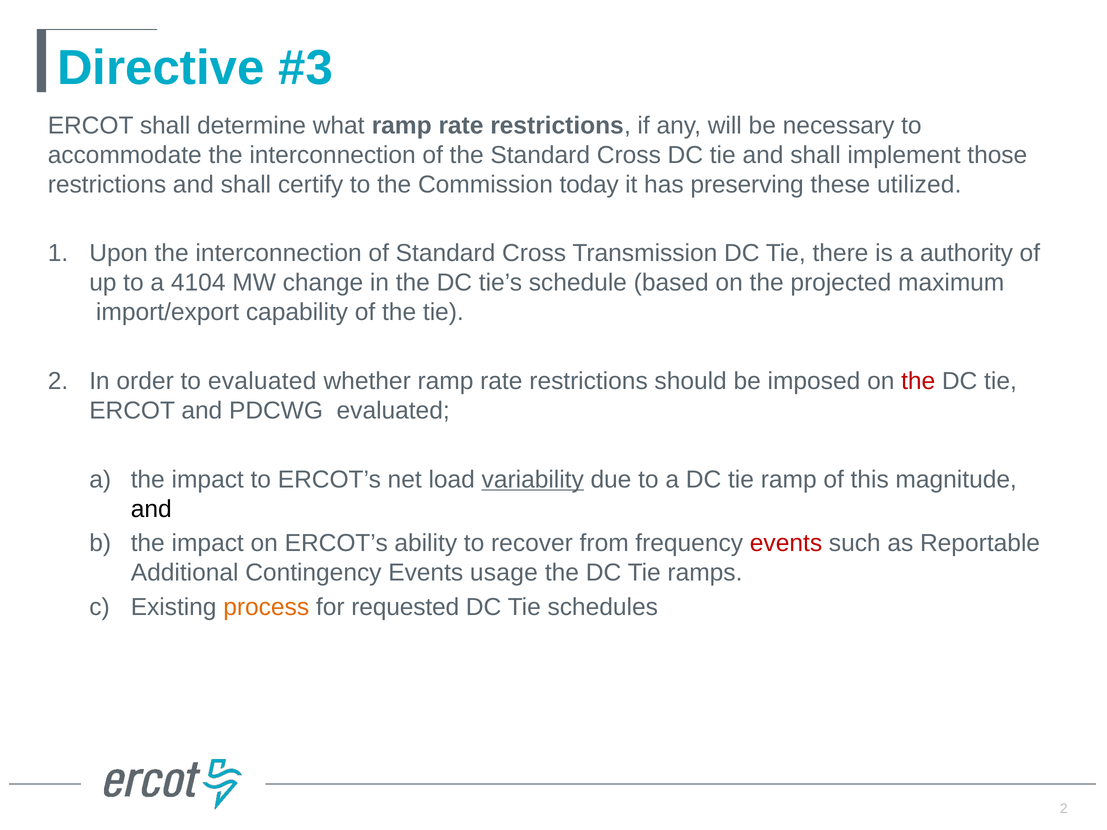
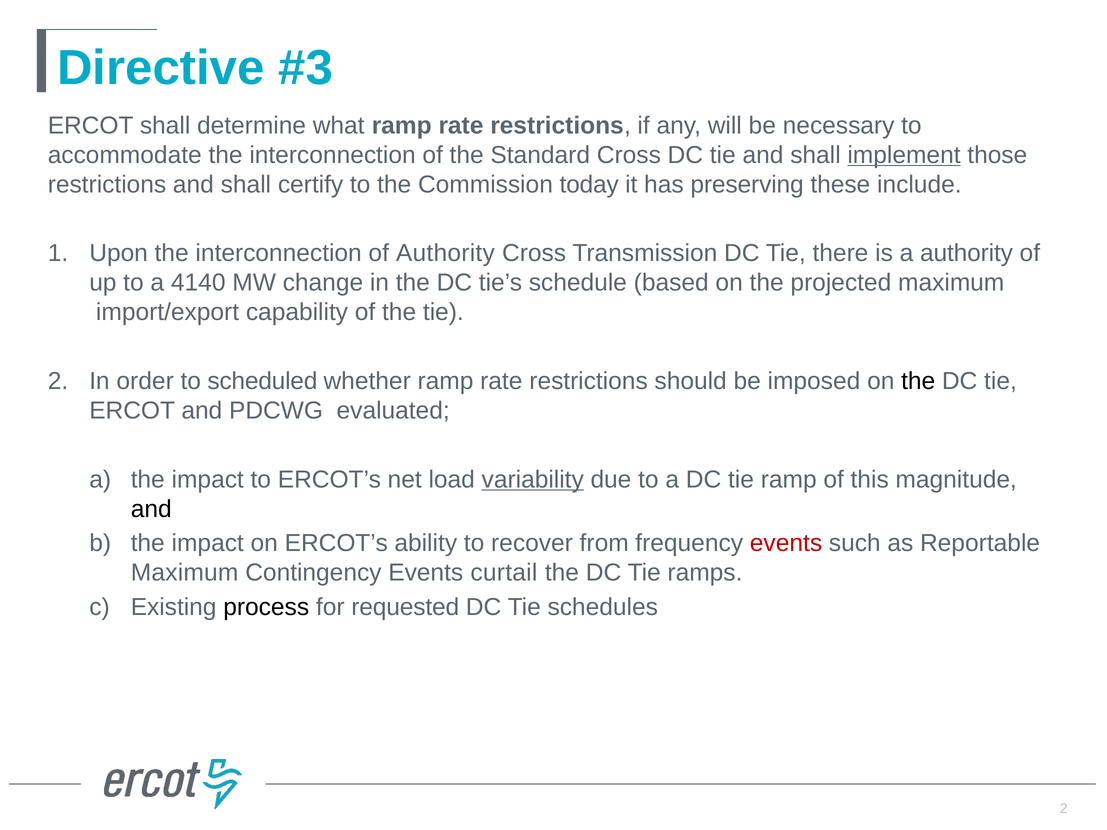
implement underline: none -> present (904, 155)
utilized: utilized -> include (919, 184)
of Standard: Standard -> Authority (445, 253)
4104: 4104 -> 4140 (198, 283)
to evaluated: evaluated -> scheduled (262, 381)
the colour: red -> black (918, 381)
Additional: Additional -> Maximum (185, 573)
usage: usage -> curtail (504, 573)
process colour: orange -> black (266, 607)
